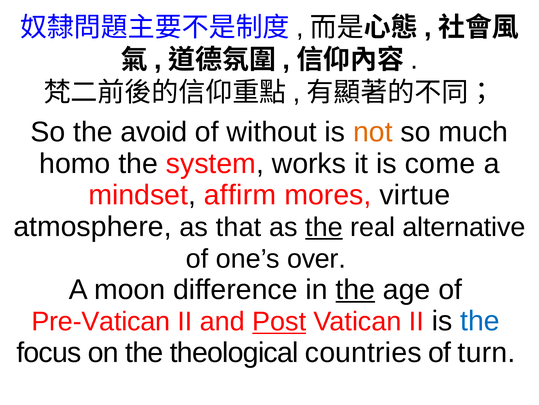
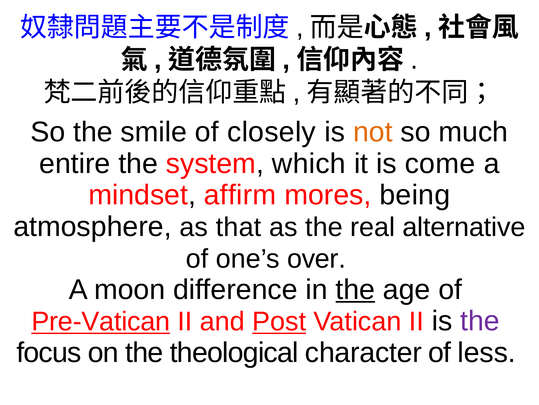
avoid: avoid -> smile (154, 132)
without: without -> closely (272, 132)
homo: homo -> entire (75, 163)
works: works -> which (309, 163)
virtue: virtue -> being (415, 195)
the underline: present -> none (324, 227)
Pre-Vatican underline: none -> present (101, 321)
the colour: blue -> purple (480, 321)
countries: countries -> character (363, 352)
turn: turn -> less (487, 352)
